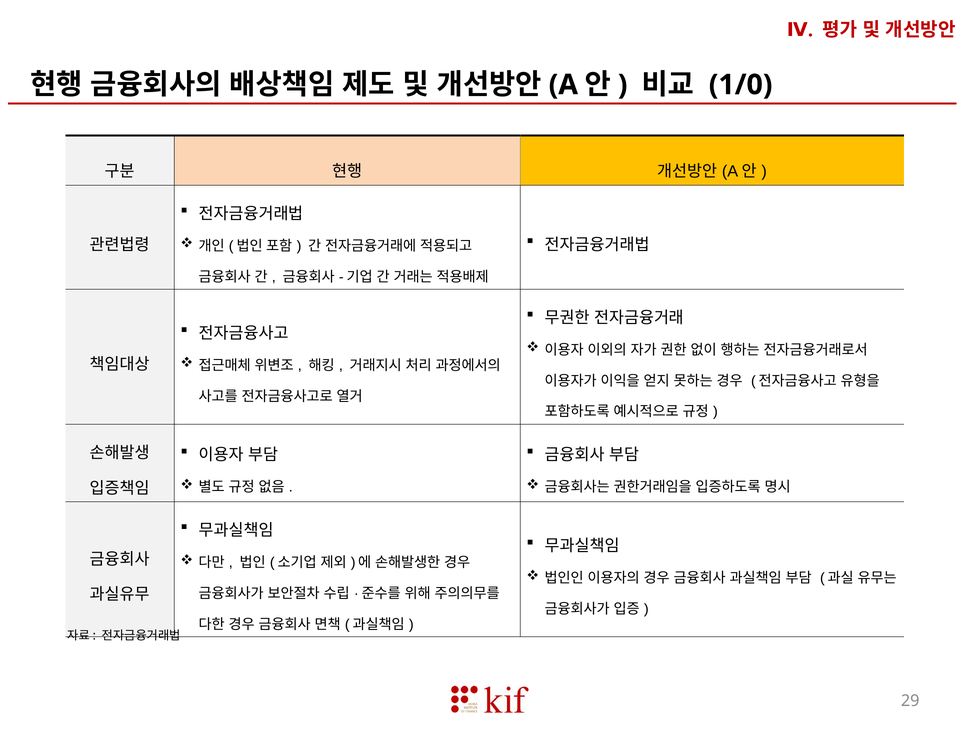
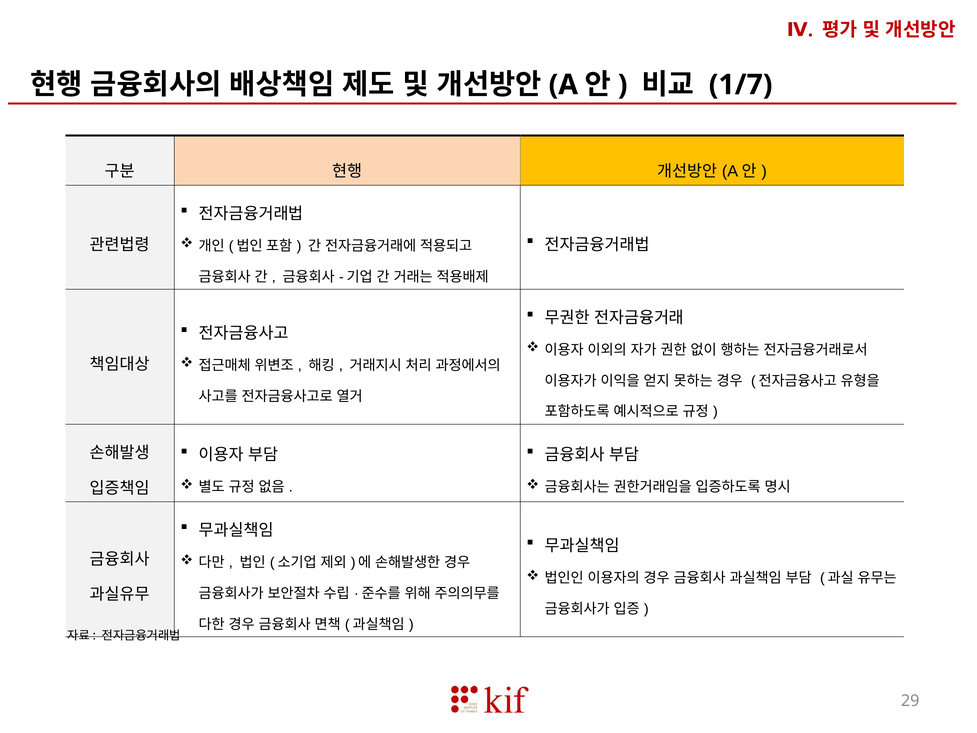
1/0: 1/0 -> 1/7 (741, 85)
